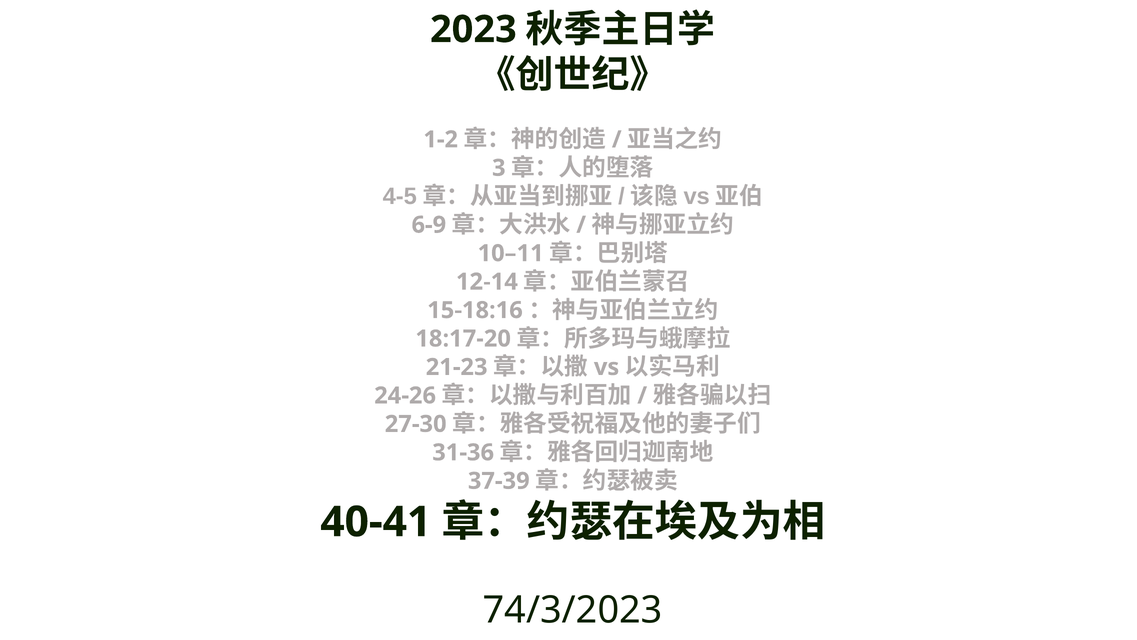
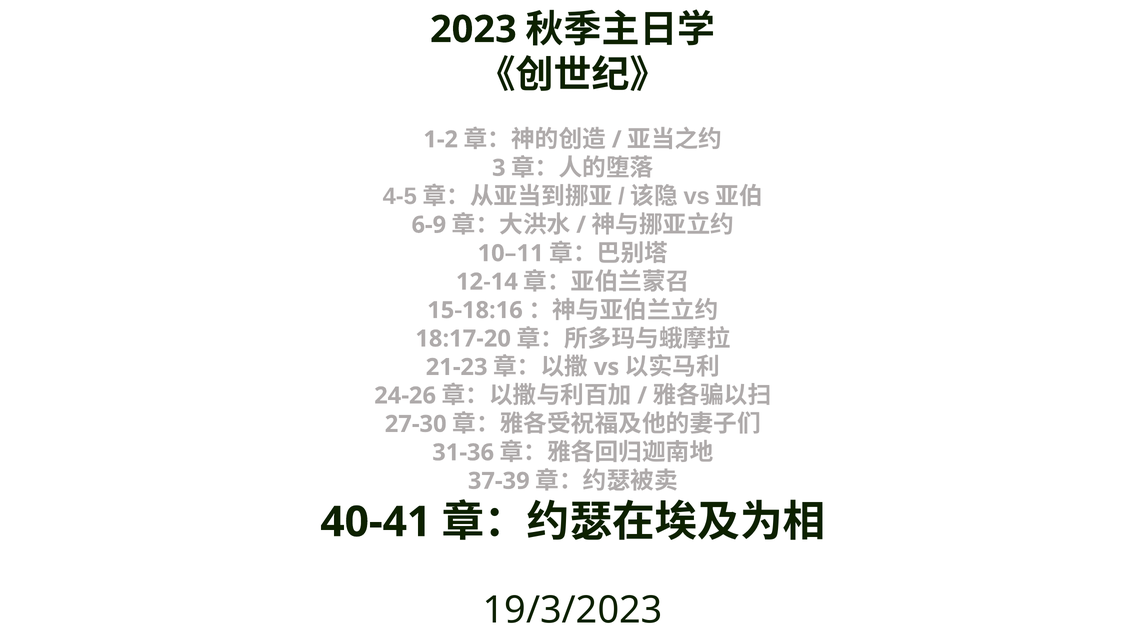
74/3/2023: 74/3/2023 -> 19/3/2023 (573, 610)
